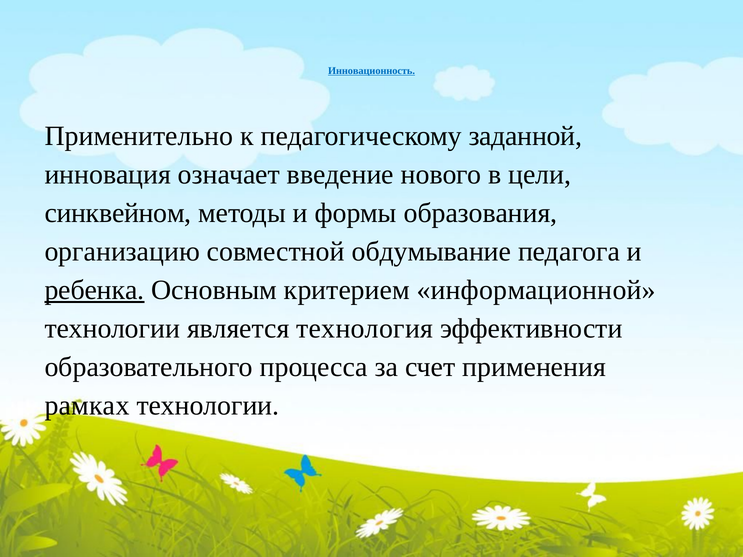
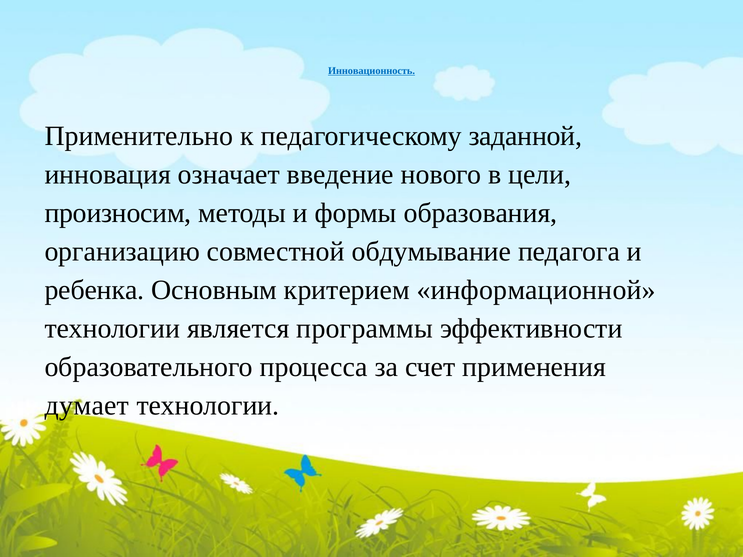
синквейном: синквейном -> произносим (118, 213)
ребенка underline: present -> none (94, 290)
технология: технология -> программы (365, 329)
рамках: рамках -> думает (87, 406)
